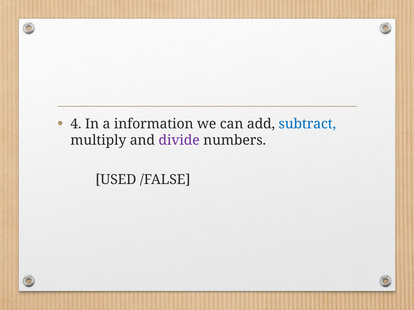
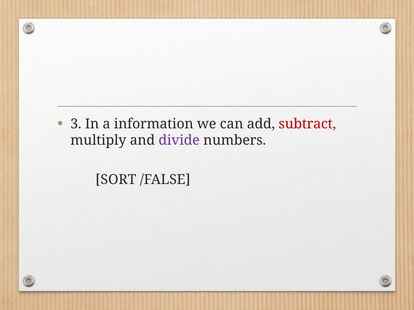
4: 4 -> 3 (76, 124)
subtract colour: blue -> red (307, 124)
USED: USED -> SORT (116, 180)
